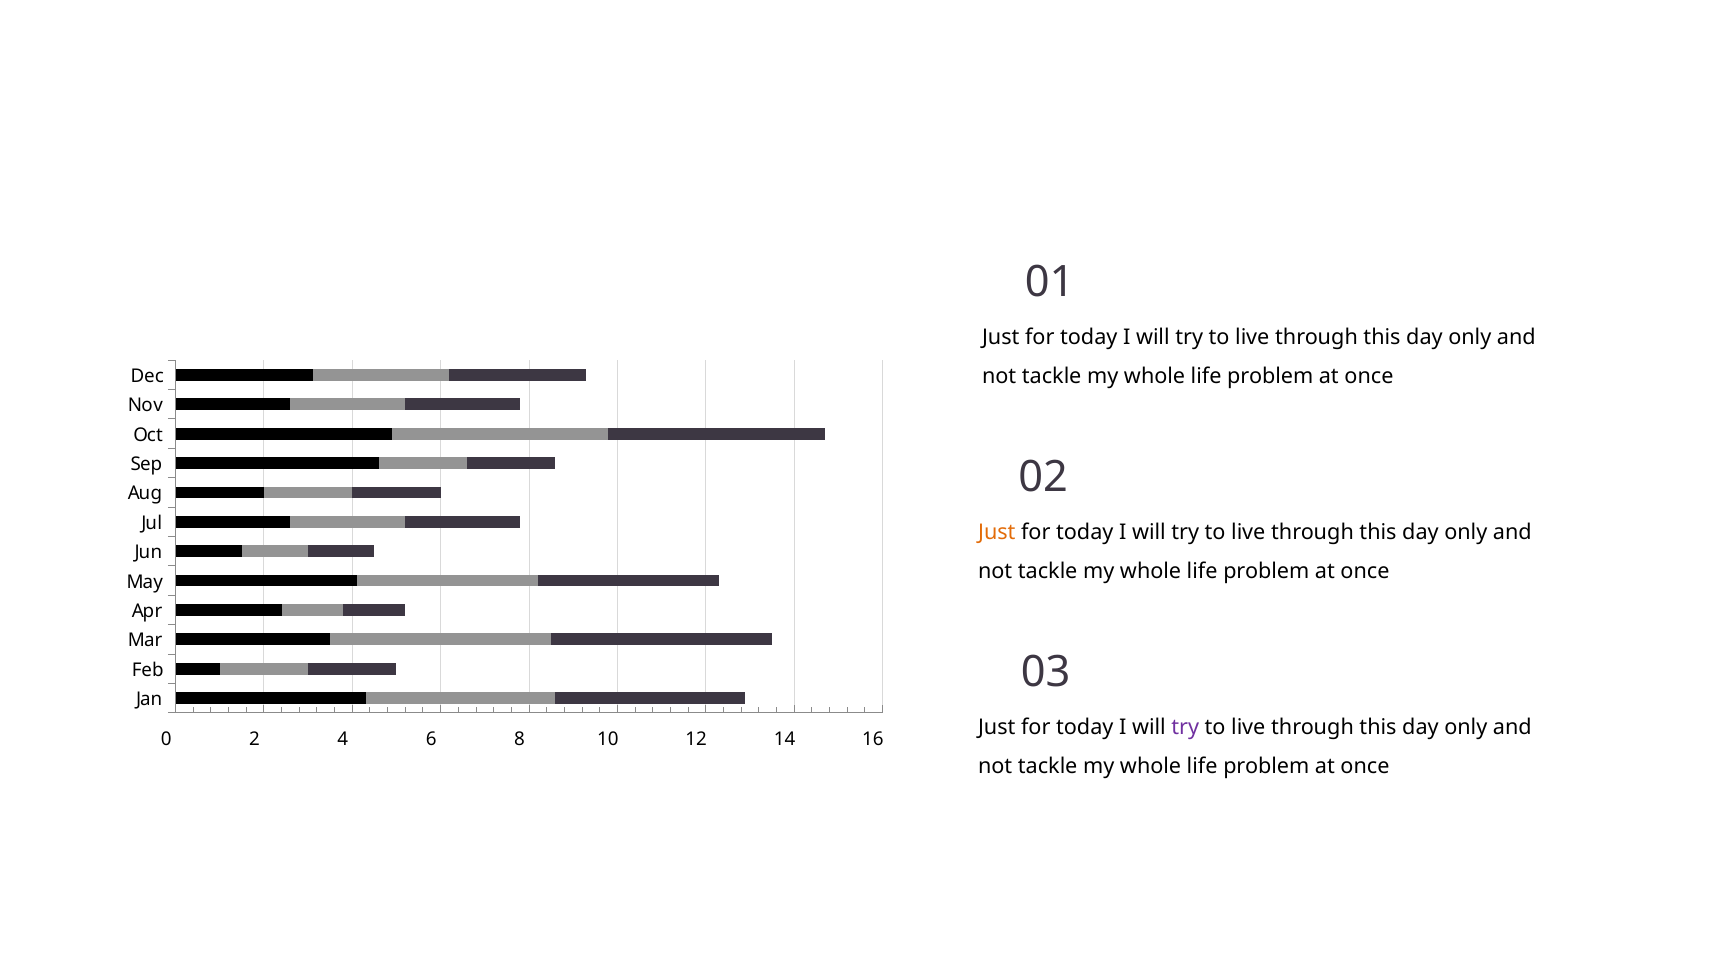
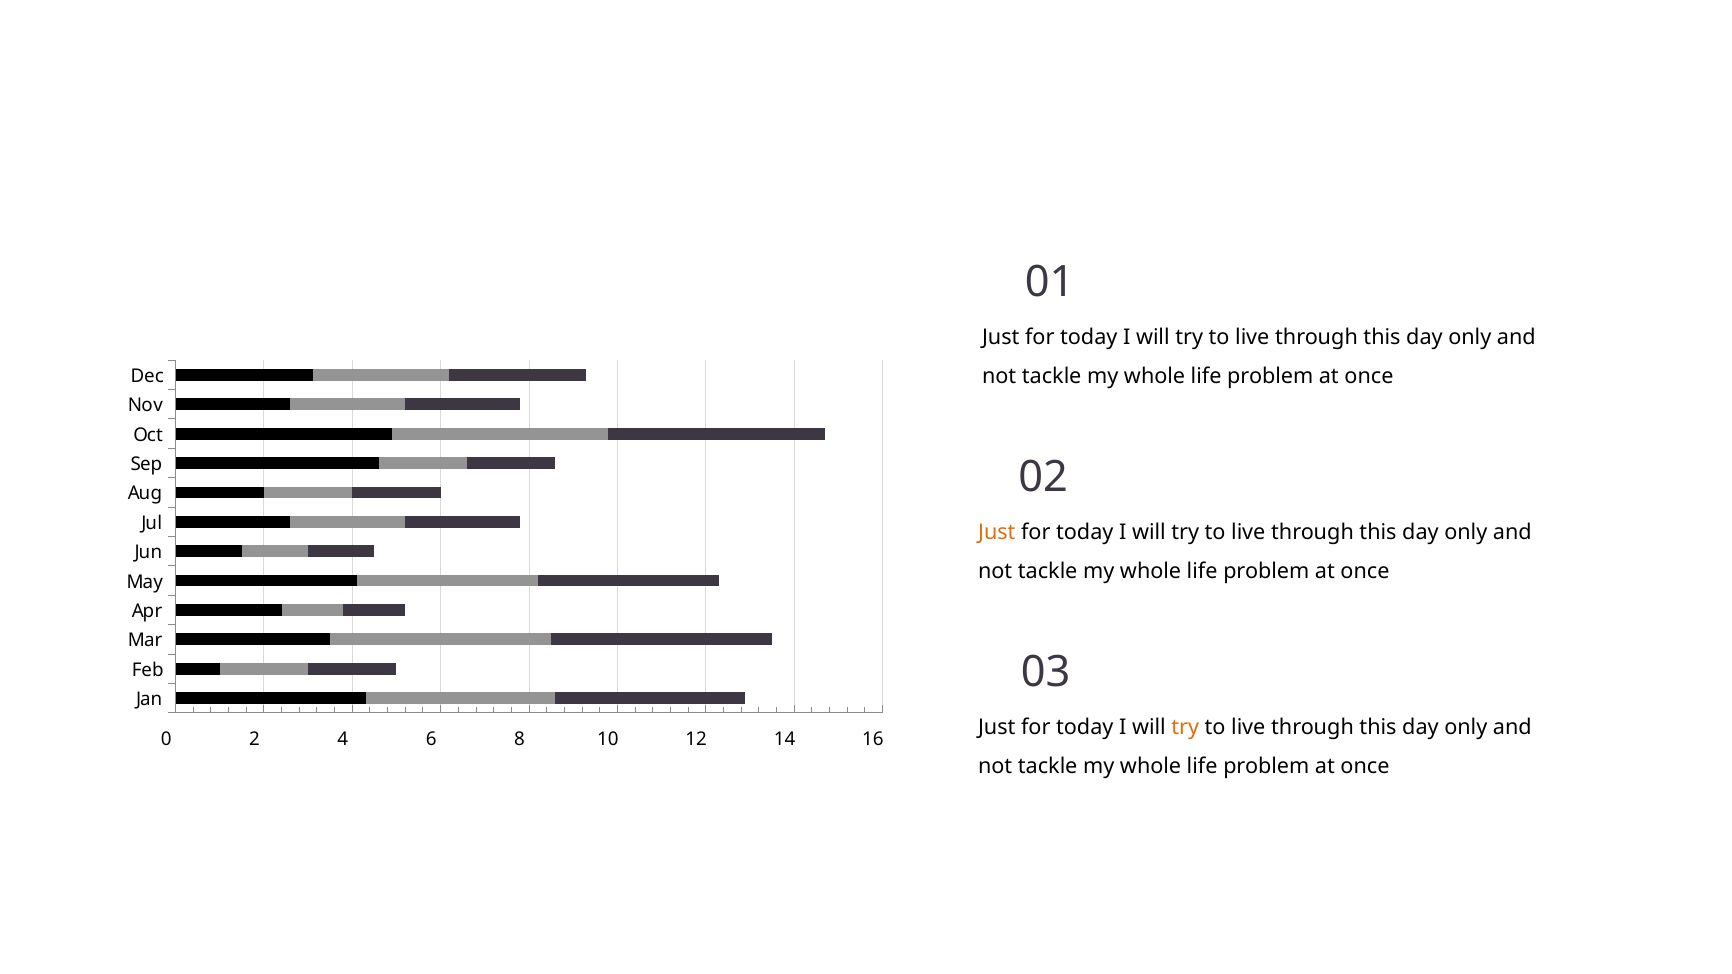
try colour: purple -> orange (1185, 728)
